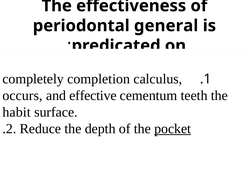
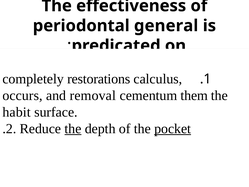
completion: completion -> restorations (99, 79)
effective: effective -> removal (93, 95)
teeth: teeth -> them (194, 95)
the underline: none -> present (73, 129)
